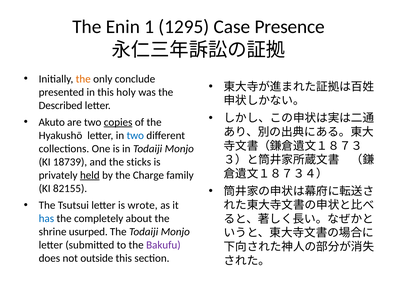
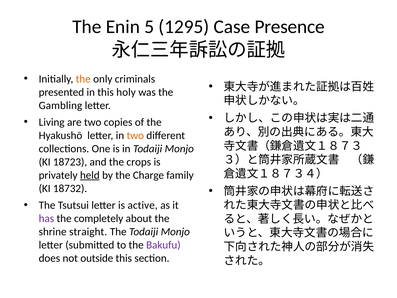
1: 1 -> 5 (149, 27)
conclude: conclude -> criminals (135, 79)
Described: Described -> Gambling (60, 105)
Akuto: Akuto -> Living (52, 122)
copies underline: present -> none (118, 122)
two colour: blue -> orange (135, 135)
18739: 18739 -> 18723 (70, 162)
sticks: sticks -> crops (139, 162)
82155: 82155 -> 18732 (70, 188)
wrote: wrote -> active (143, 205)
has colour: blue -> purple (46, 218)
usurped: usurped -> straight (88, 232)
